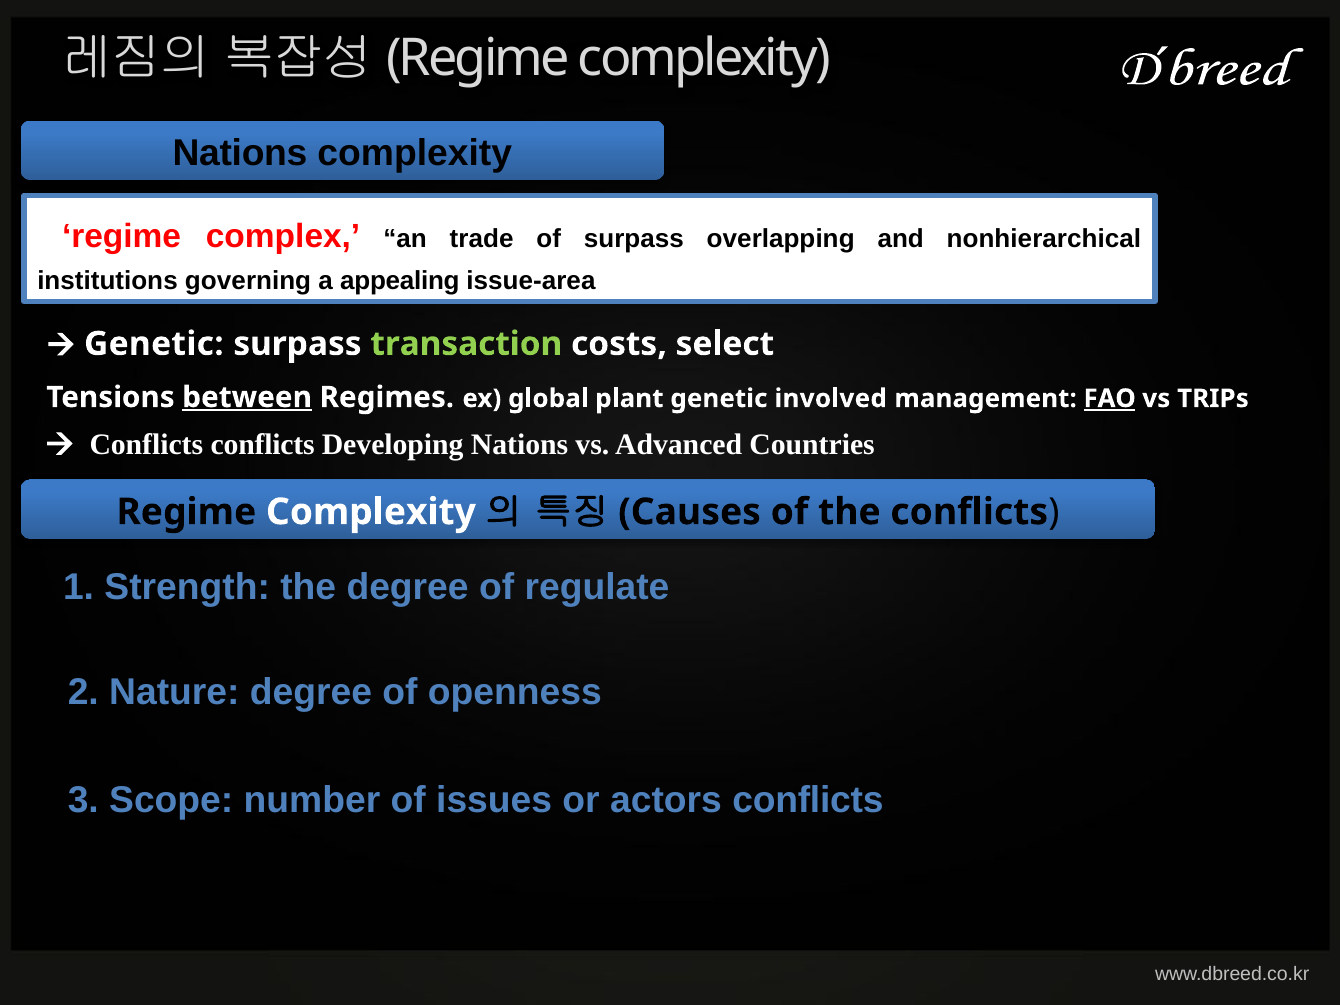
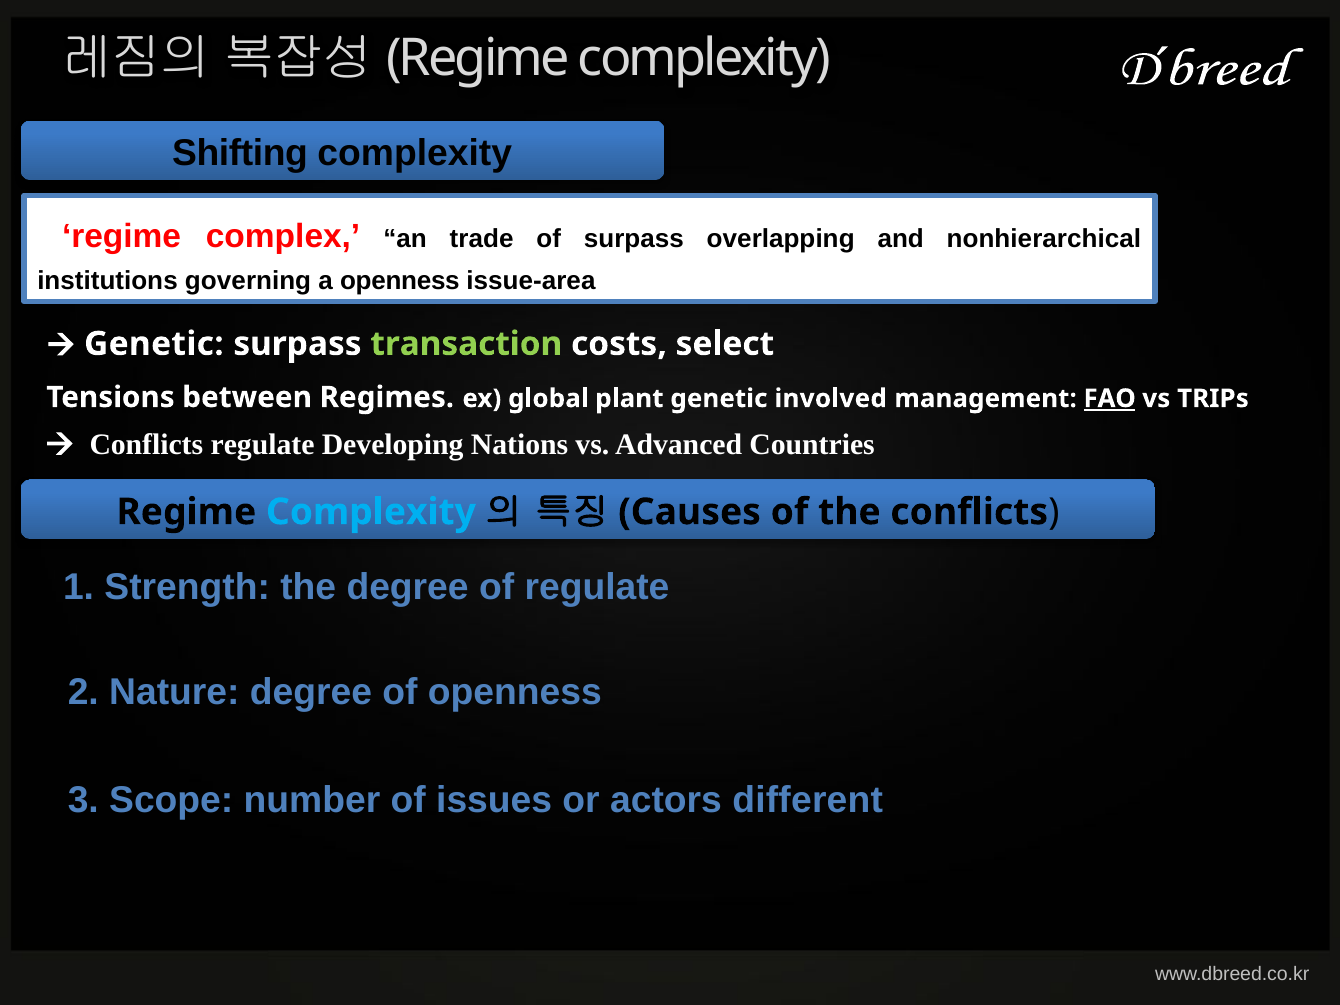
Nations: Nations -> Shifting (240, 153)
a appealing: appealing -> openness (400, 281)
between underline: present -> none (247, 397)
Conflicts conflicts: conflicts -> regulate (263, 444)
Complexity colour: white -> light blue (371, 512)
actors conflicts: conflicts -> different (808, 800)
